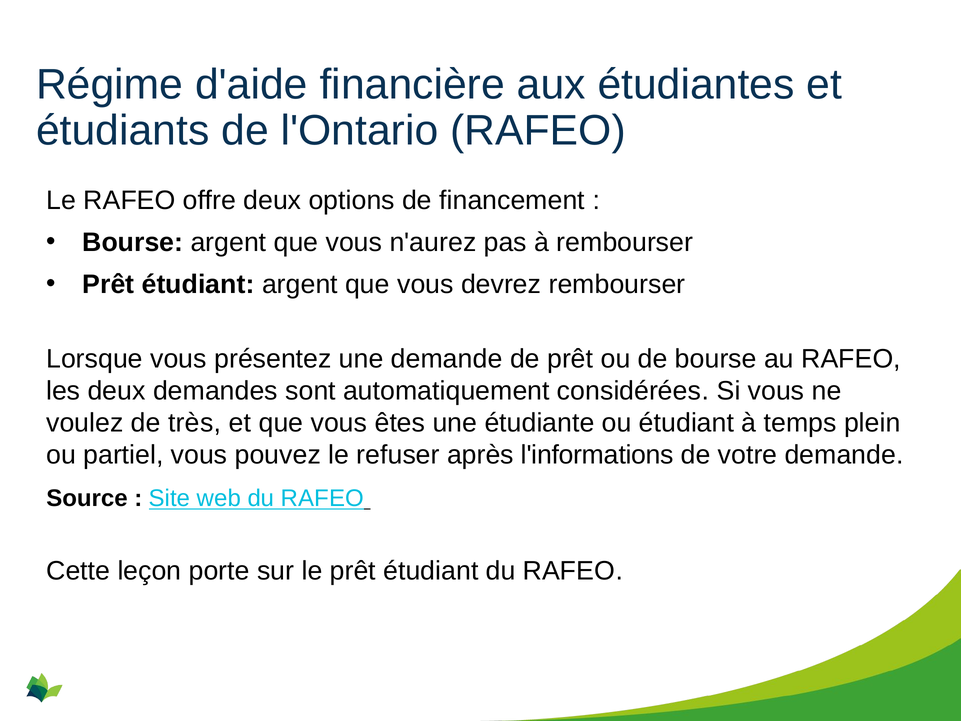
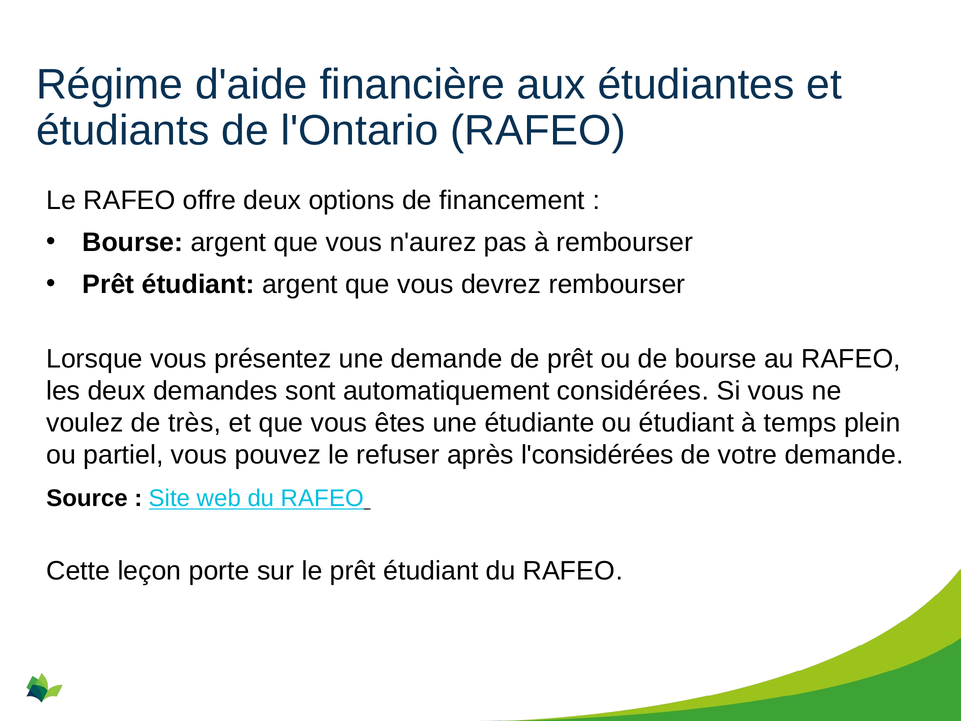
l'informations: l'informations -> l'considérées (597, 455)
